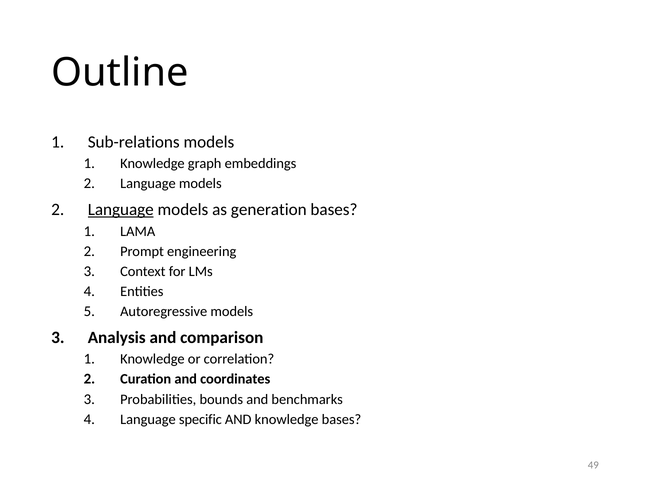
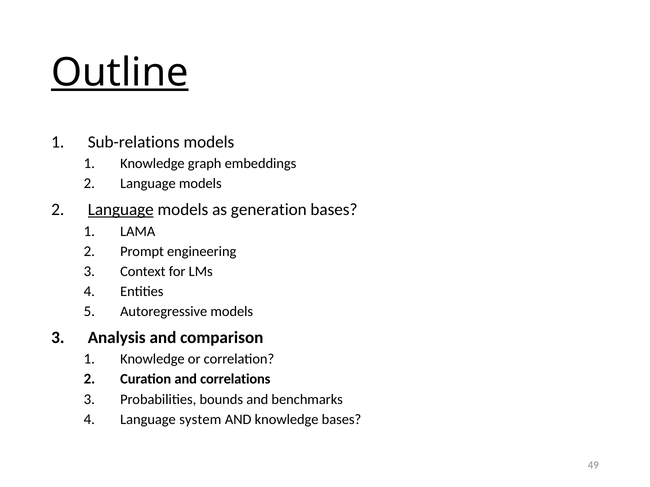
Outline underline: none -> present (120, 73)
coordinates: coordinates -> correlations (235, 380)
specific: specific -> system (200, 420)
